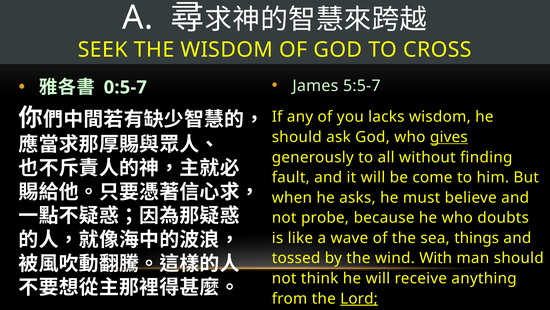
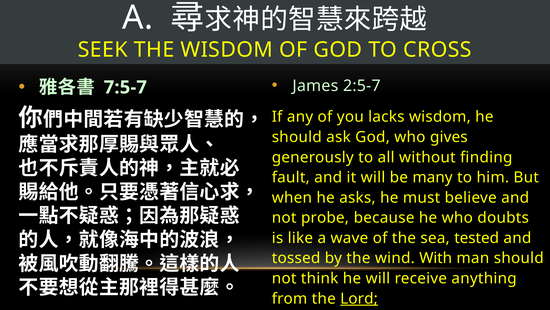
5:5-7: 5:5-7 -> 2:5-7 (362, 86)
0:5-7: 0:5-7 -> 7:5-7 (125, 87)
gives underline: present -> none (449, 137)
come: come -> many (433, 177)
things: things -> tested (477, 238)
